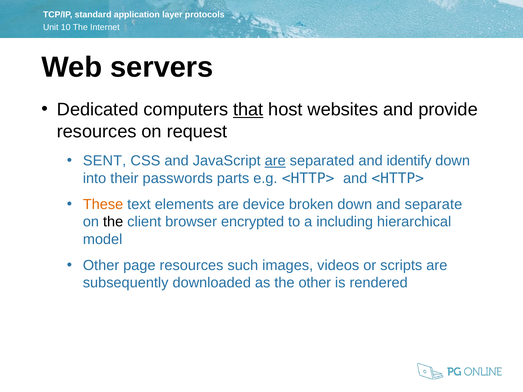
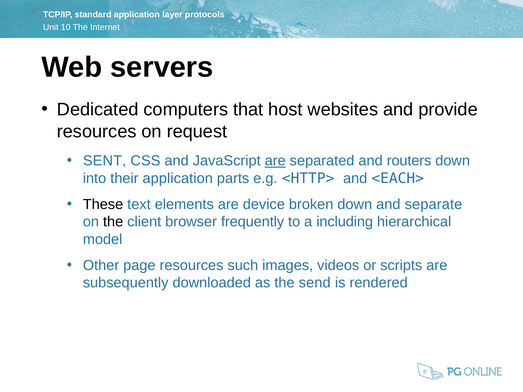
that underline: present -> none (248, 110)
identify: identify -> routers (409, 161)
their passwords: passwords -> application (178, 178)
and <HTTP>: <HTTP> -> <EACH> (398, 178)
These colour: orange -> black (103, 205)
encrypted: encrypted -> frequently (253, 222)
the other: other -> send (315, 283)
